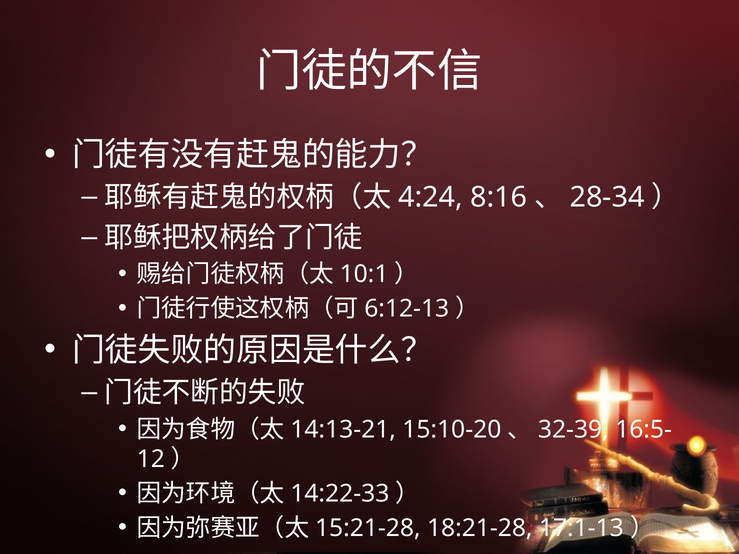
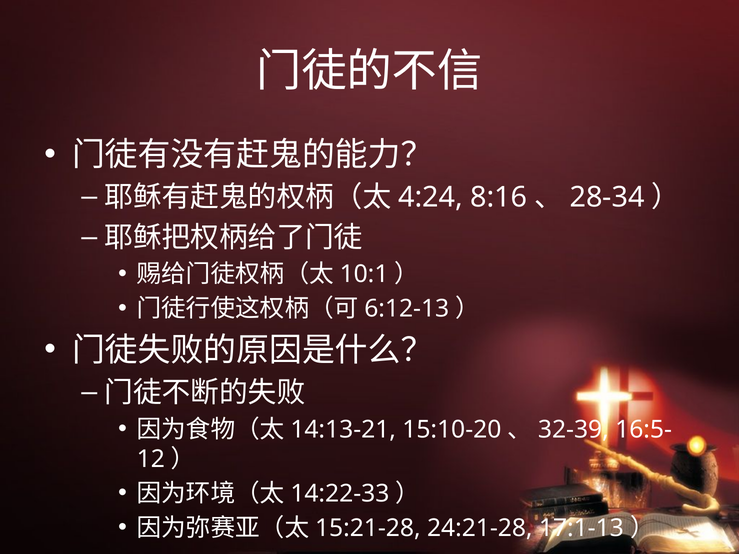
18:21-28: 18:21-28 -> 24:21-28 (480, 528)
